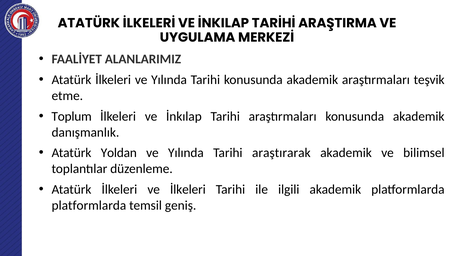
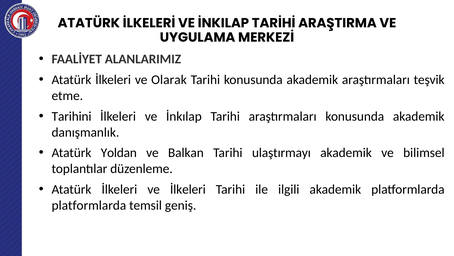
İlkeleri ve Yılında: Yılında -> Olarak (169, 80)
Toplum: Toplum -> Tarihini (72, 116)
Yılında: Yılında -> Balkan (186, 153)
araştırarak: araştırarak -> ulaştırmayı (281, 153)
